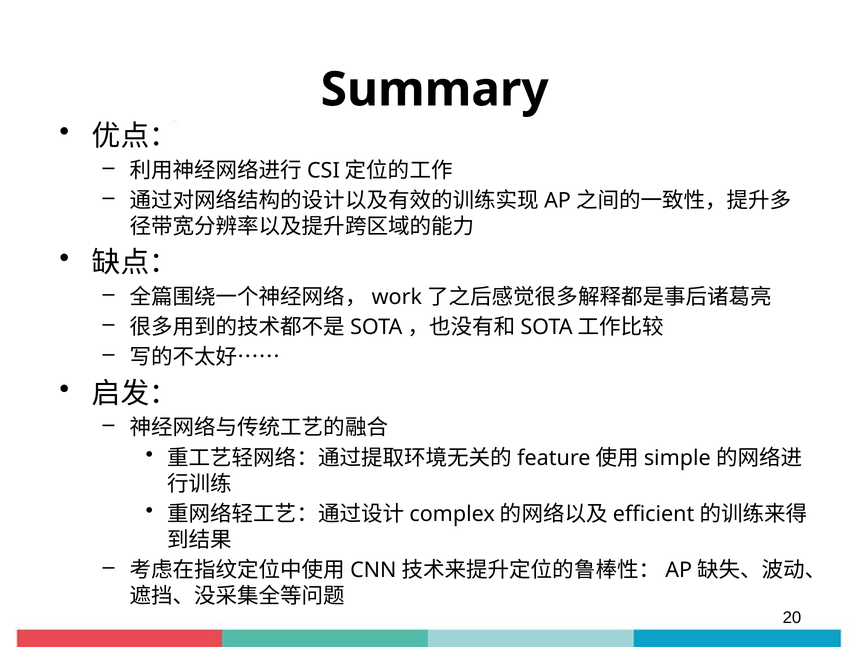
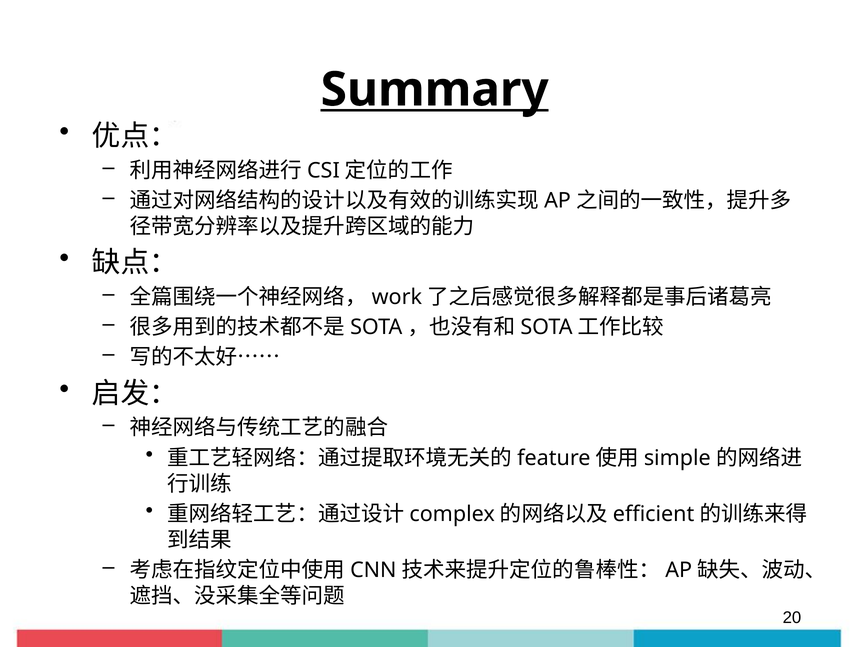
Summary underline: none -> present (435, 90)
